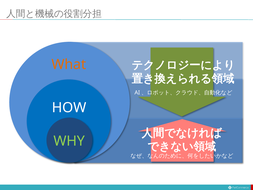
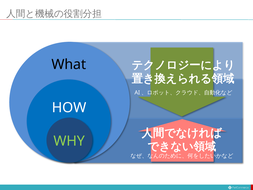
What colour: orange -> black (69, 64)
